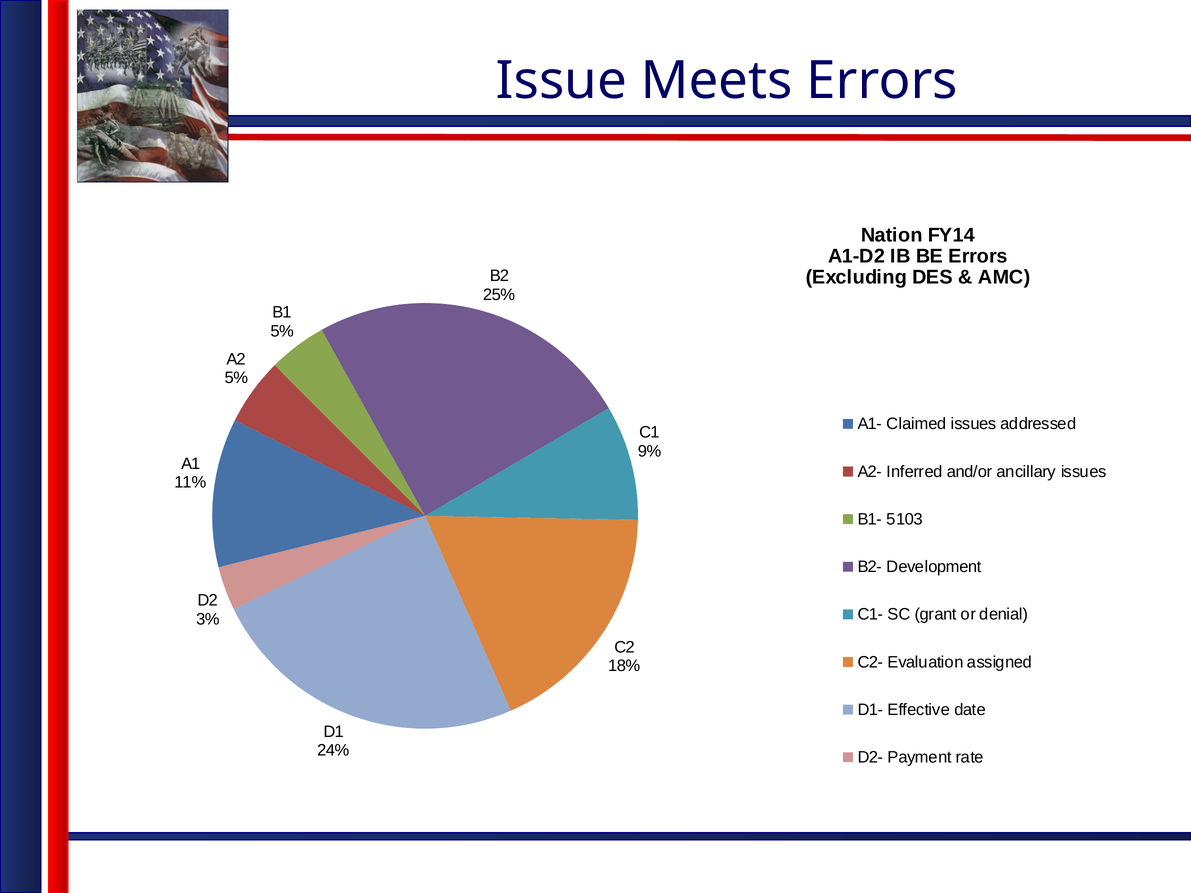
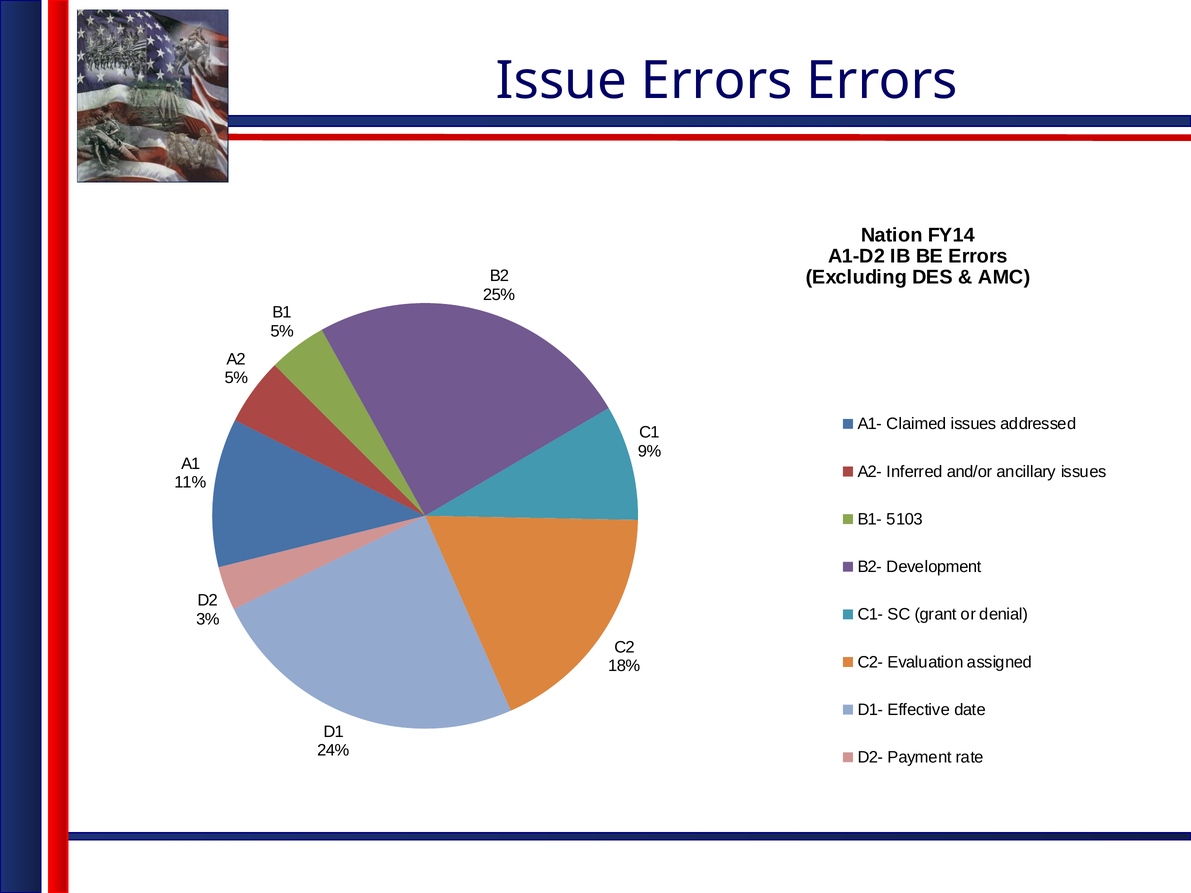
Issue Meets: Meets -> Errors (717, 81)
